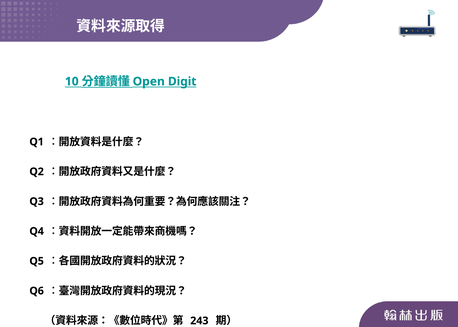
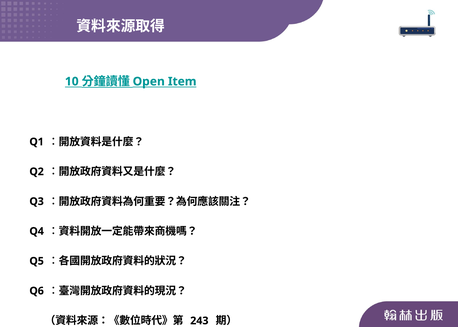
Digit: Digit -> Item (182, 82)
